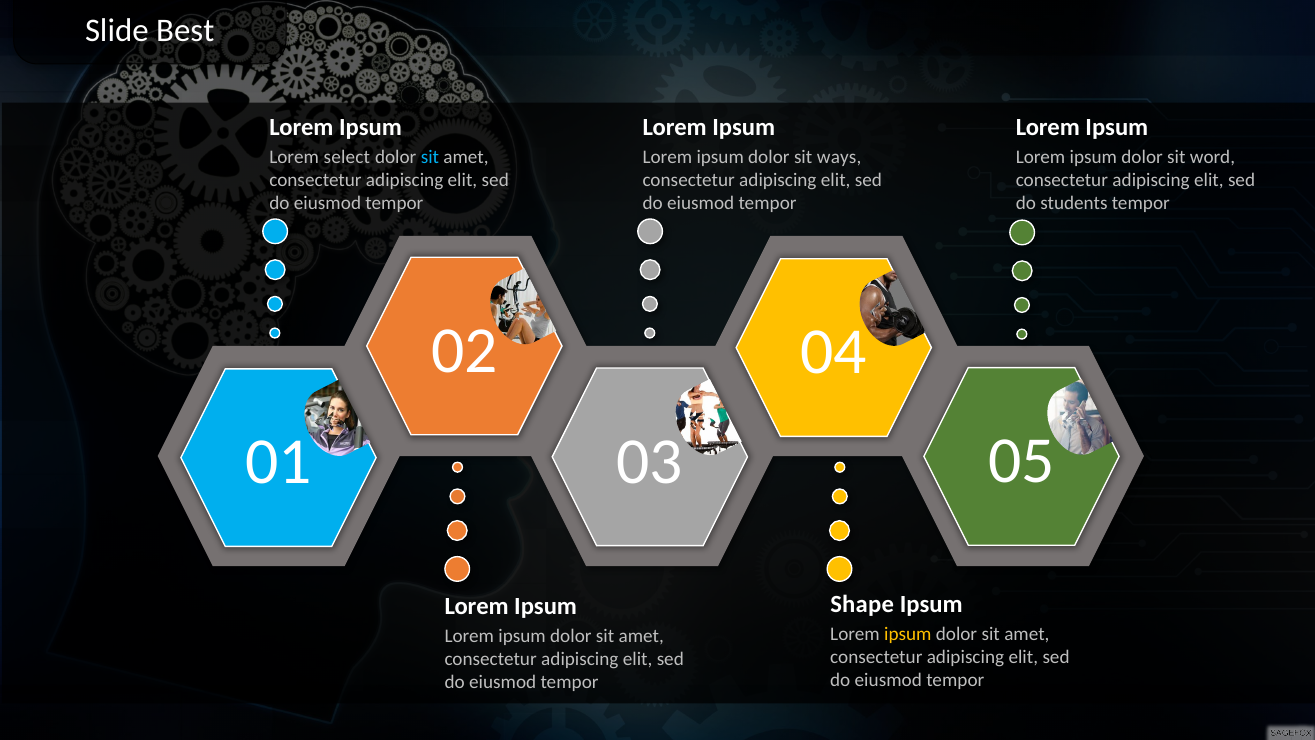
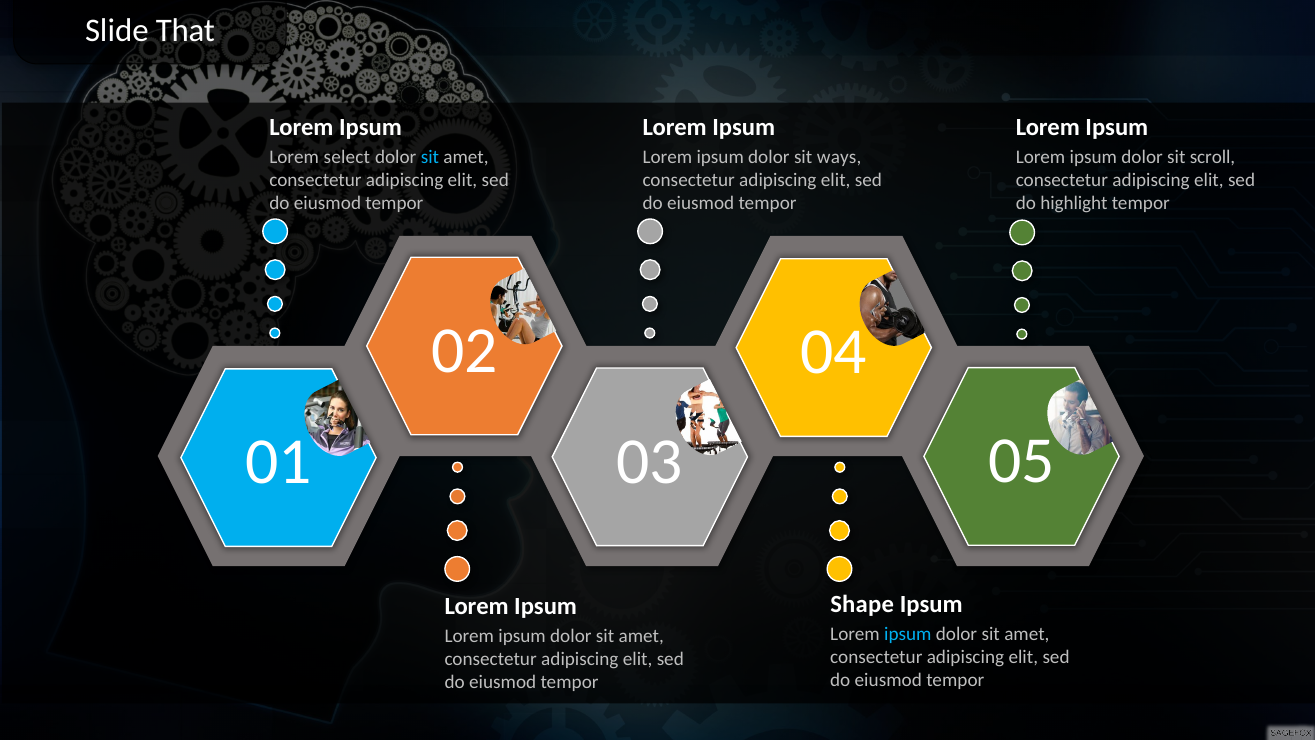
Best: Best -> That (185, 31)
word: word -> scroll (1212, 157)
students: students -> highlight (1074, 203)
ipsum colour: yellow -> light blue (908, 634)
